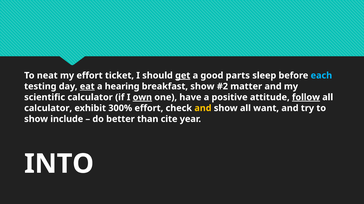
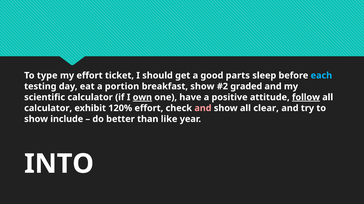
neat: neat -> type (47, 76)
get underline: present -> none (183, 76)
eat underline: present -> none (87, 87)
hearing: hearing -> portion (122, 87)
matter: matter -> graded (246, 87)
300%: 300% -> 120% (120, 108)
and colour: yellow -> pink (203, 108)
want: want -> clear (266, 108)
cite: cite -> like (169, 119)
